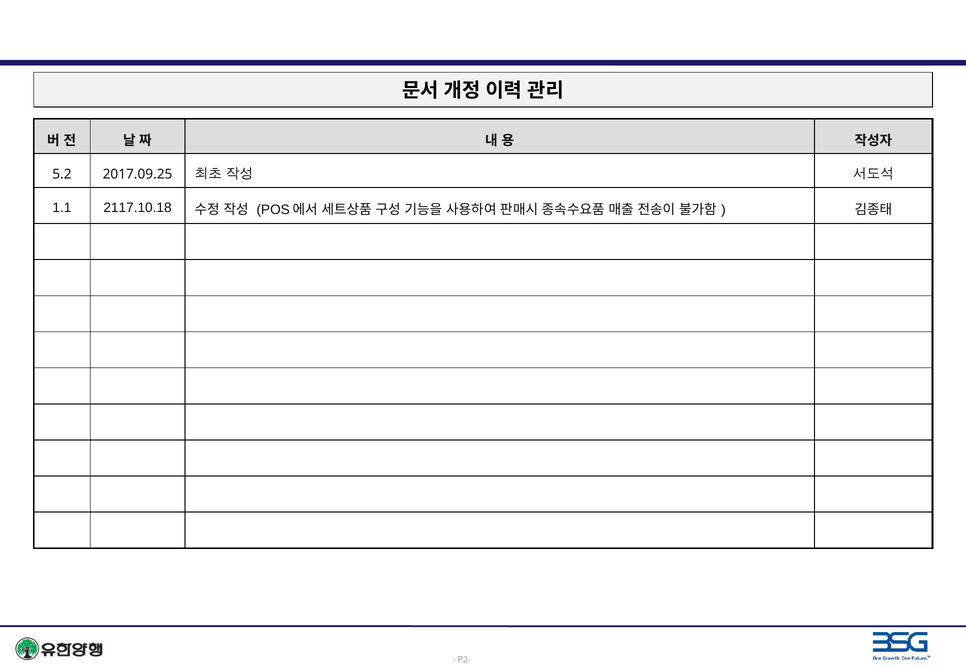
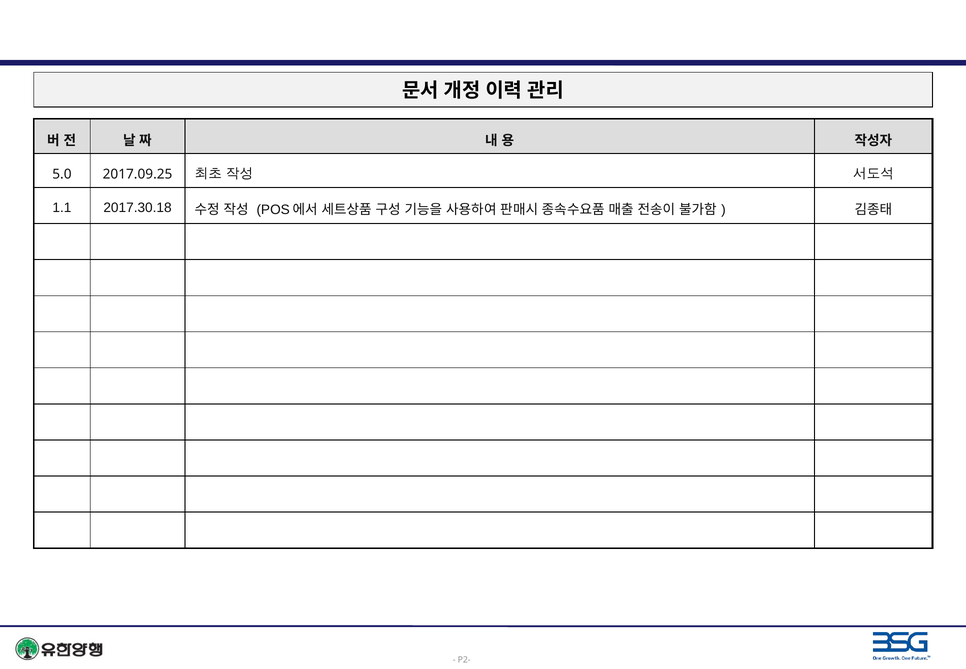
5.2: 5.2 -> 5.0 (62, 174)
2117.10.18: 2117.10.18 -> 2017.30.18 (138, 208)
